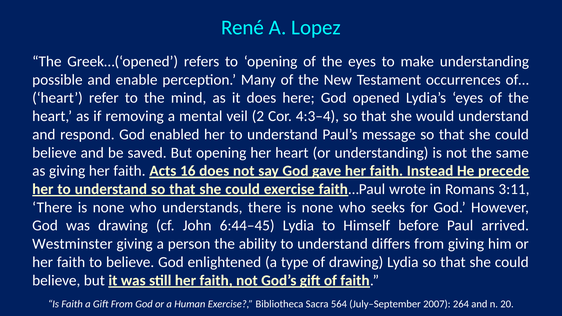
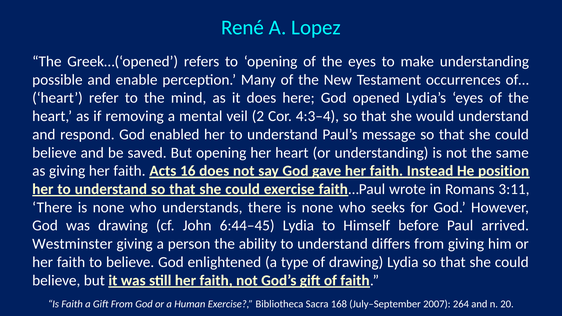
precede: precede -> position (504, 171)
564: 564 -> 168 (339, 304)
